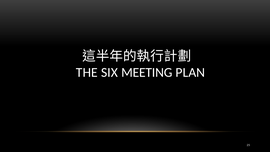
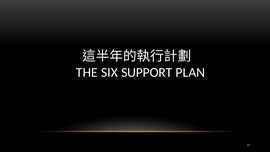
MEETING: MEETING -> SUPPORT (147, 72)
